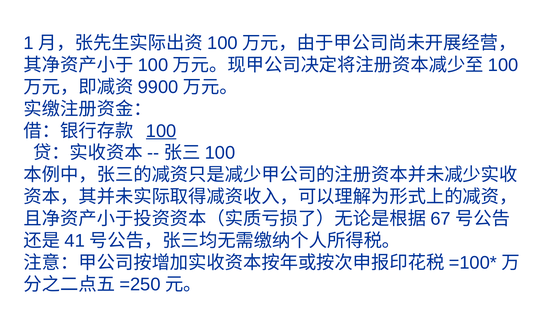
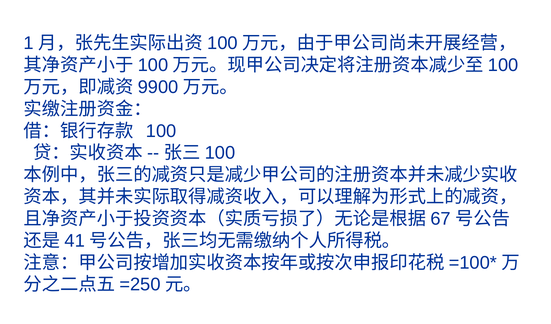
100 underline: present -> none (161, 131)
